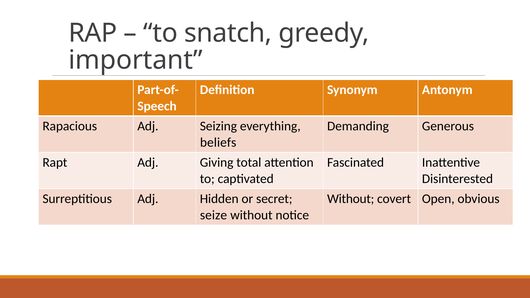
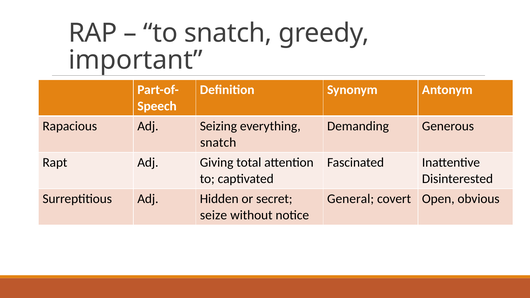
beliefs: beliefs -> snatch (218, 142)
Without: Without -> General (351, 199)
